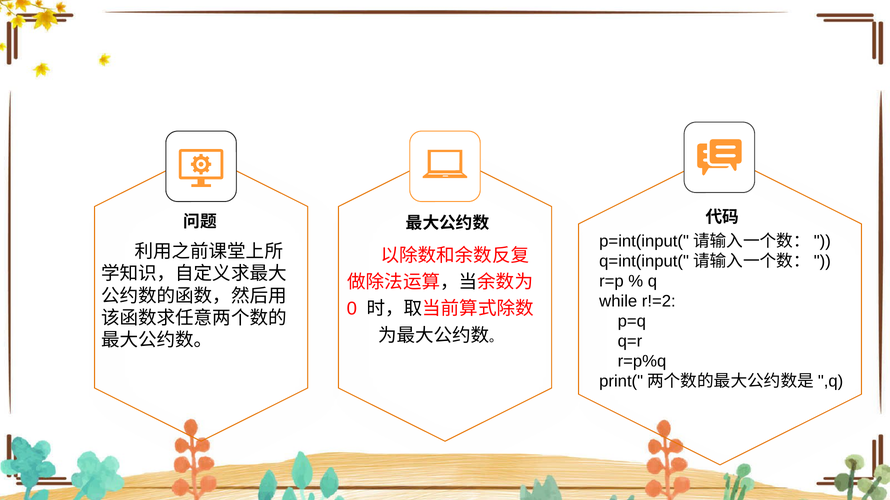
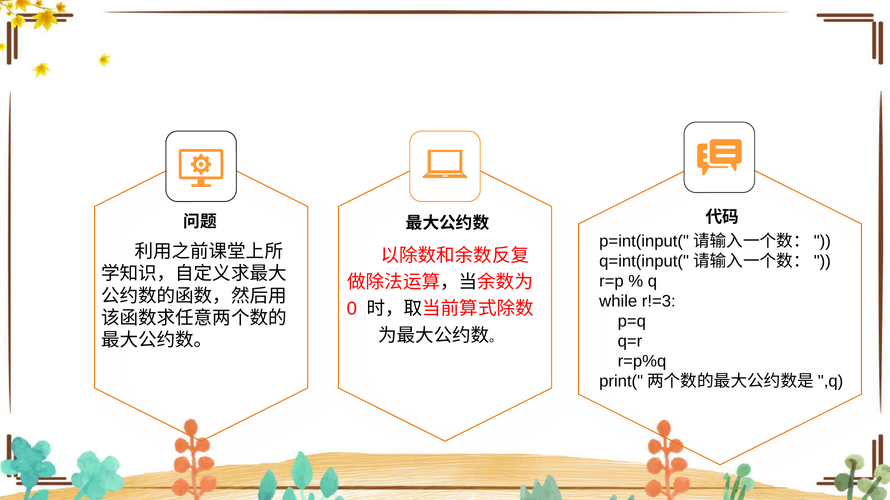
r!=2: r!=2 -> r!=3 (659, 301)
